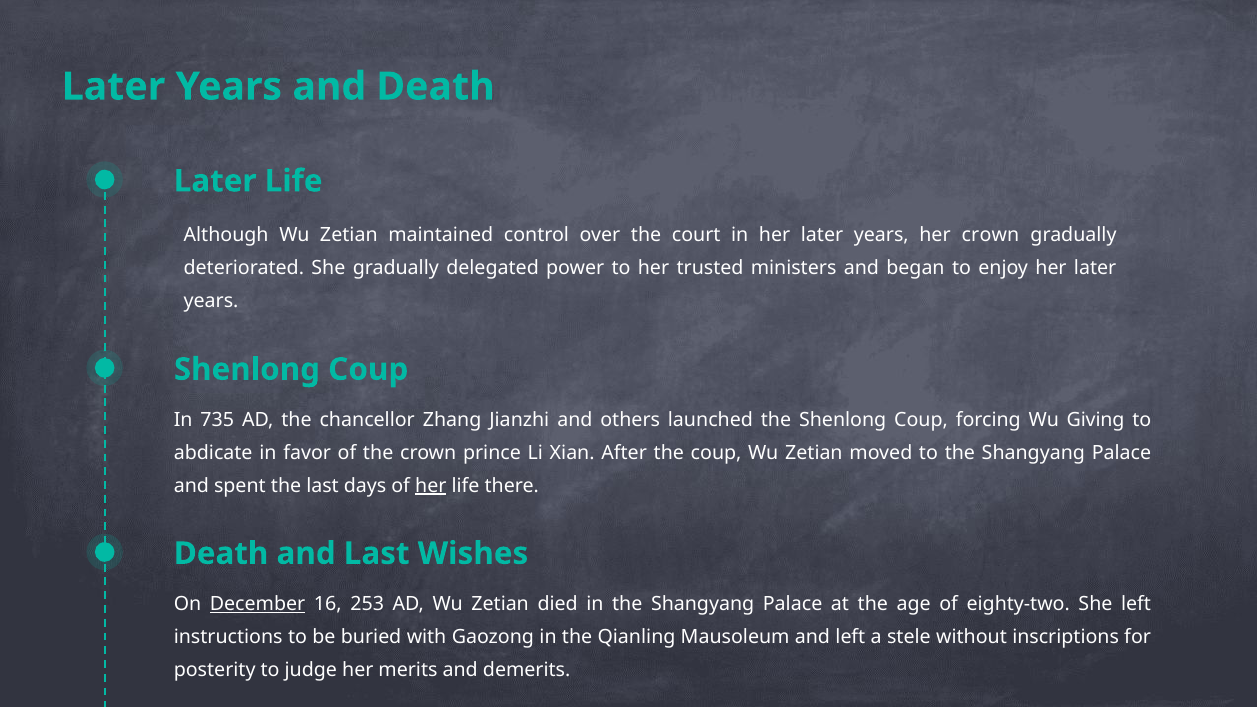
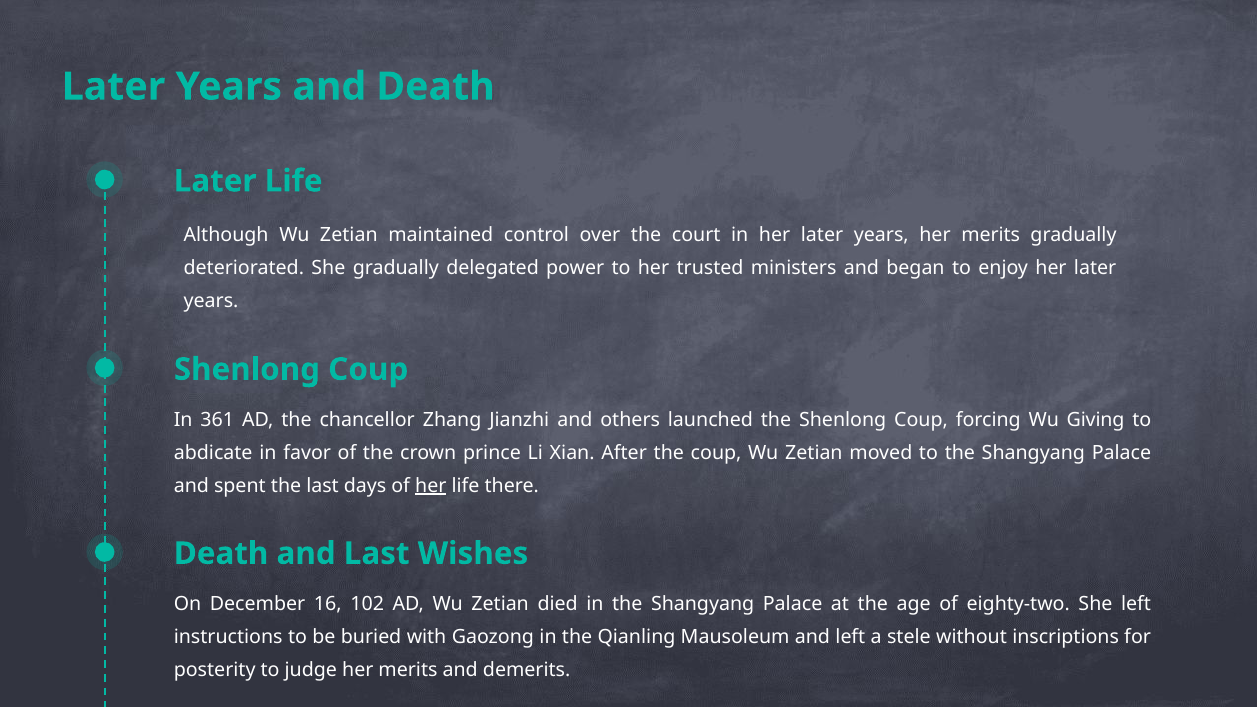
years her crown: crown -> merits (991, 235)
735: 735 -> 361 (217, 420)
December underline: present -> none (258, 604)
253: 253 -> 102 (367, 604)
